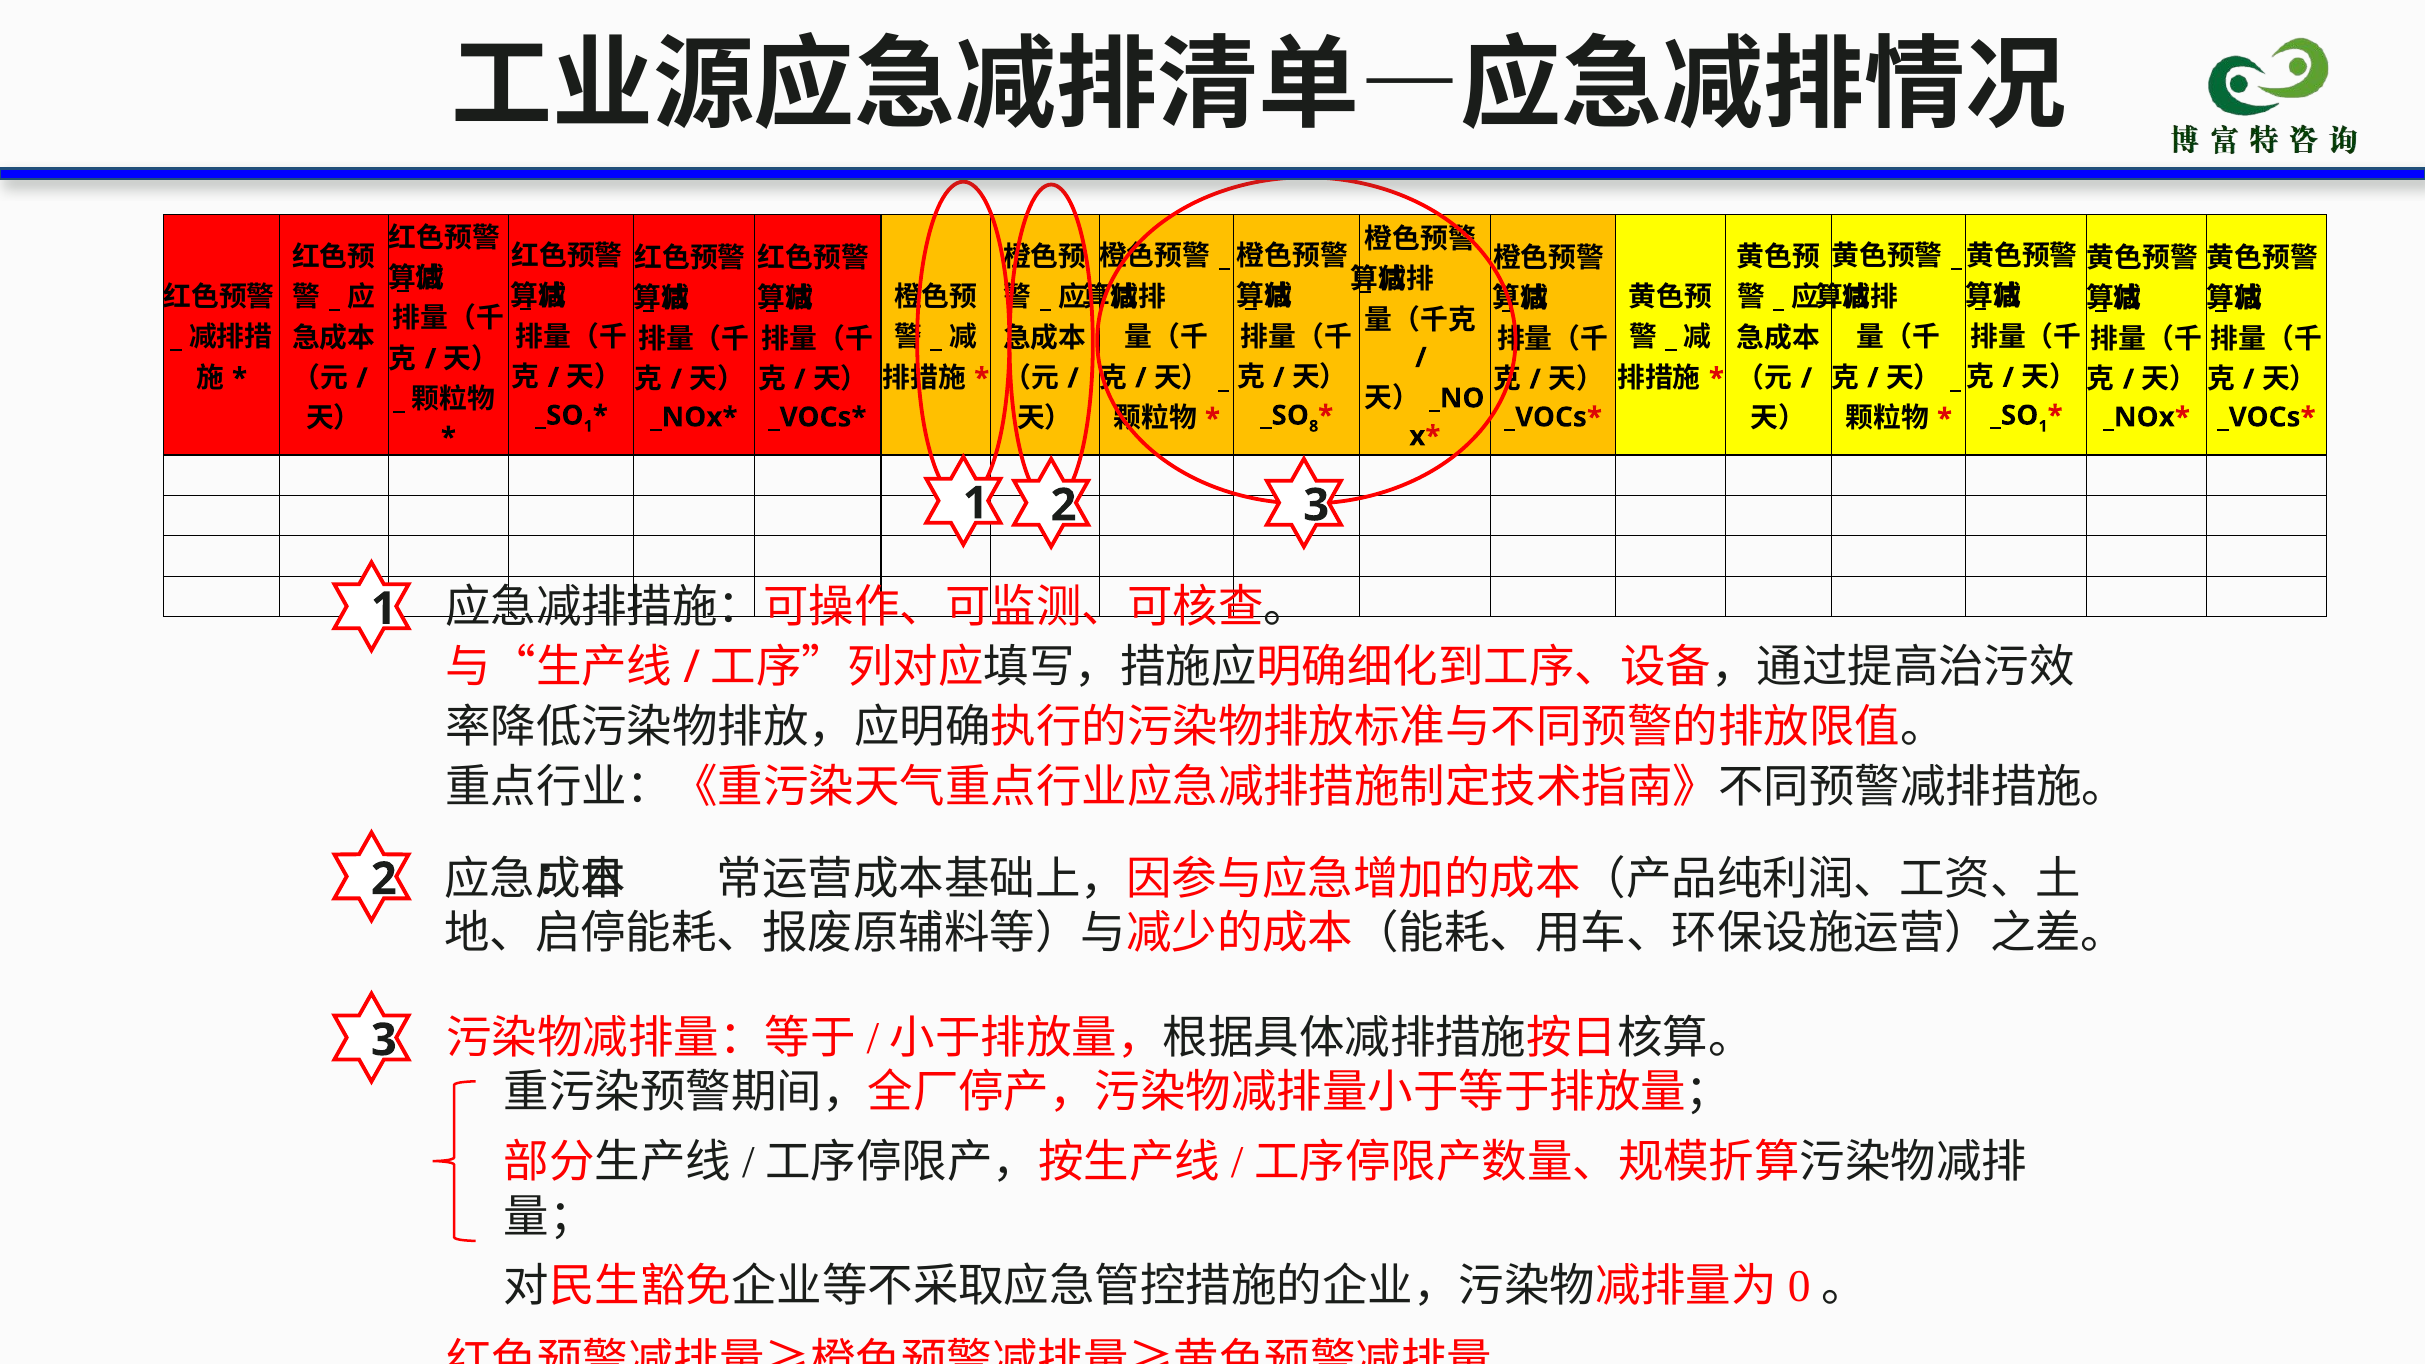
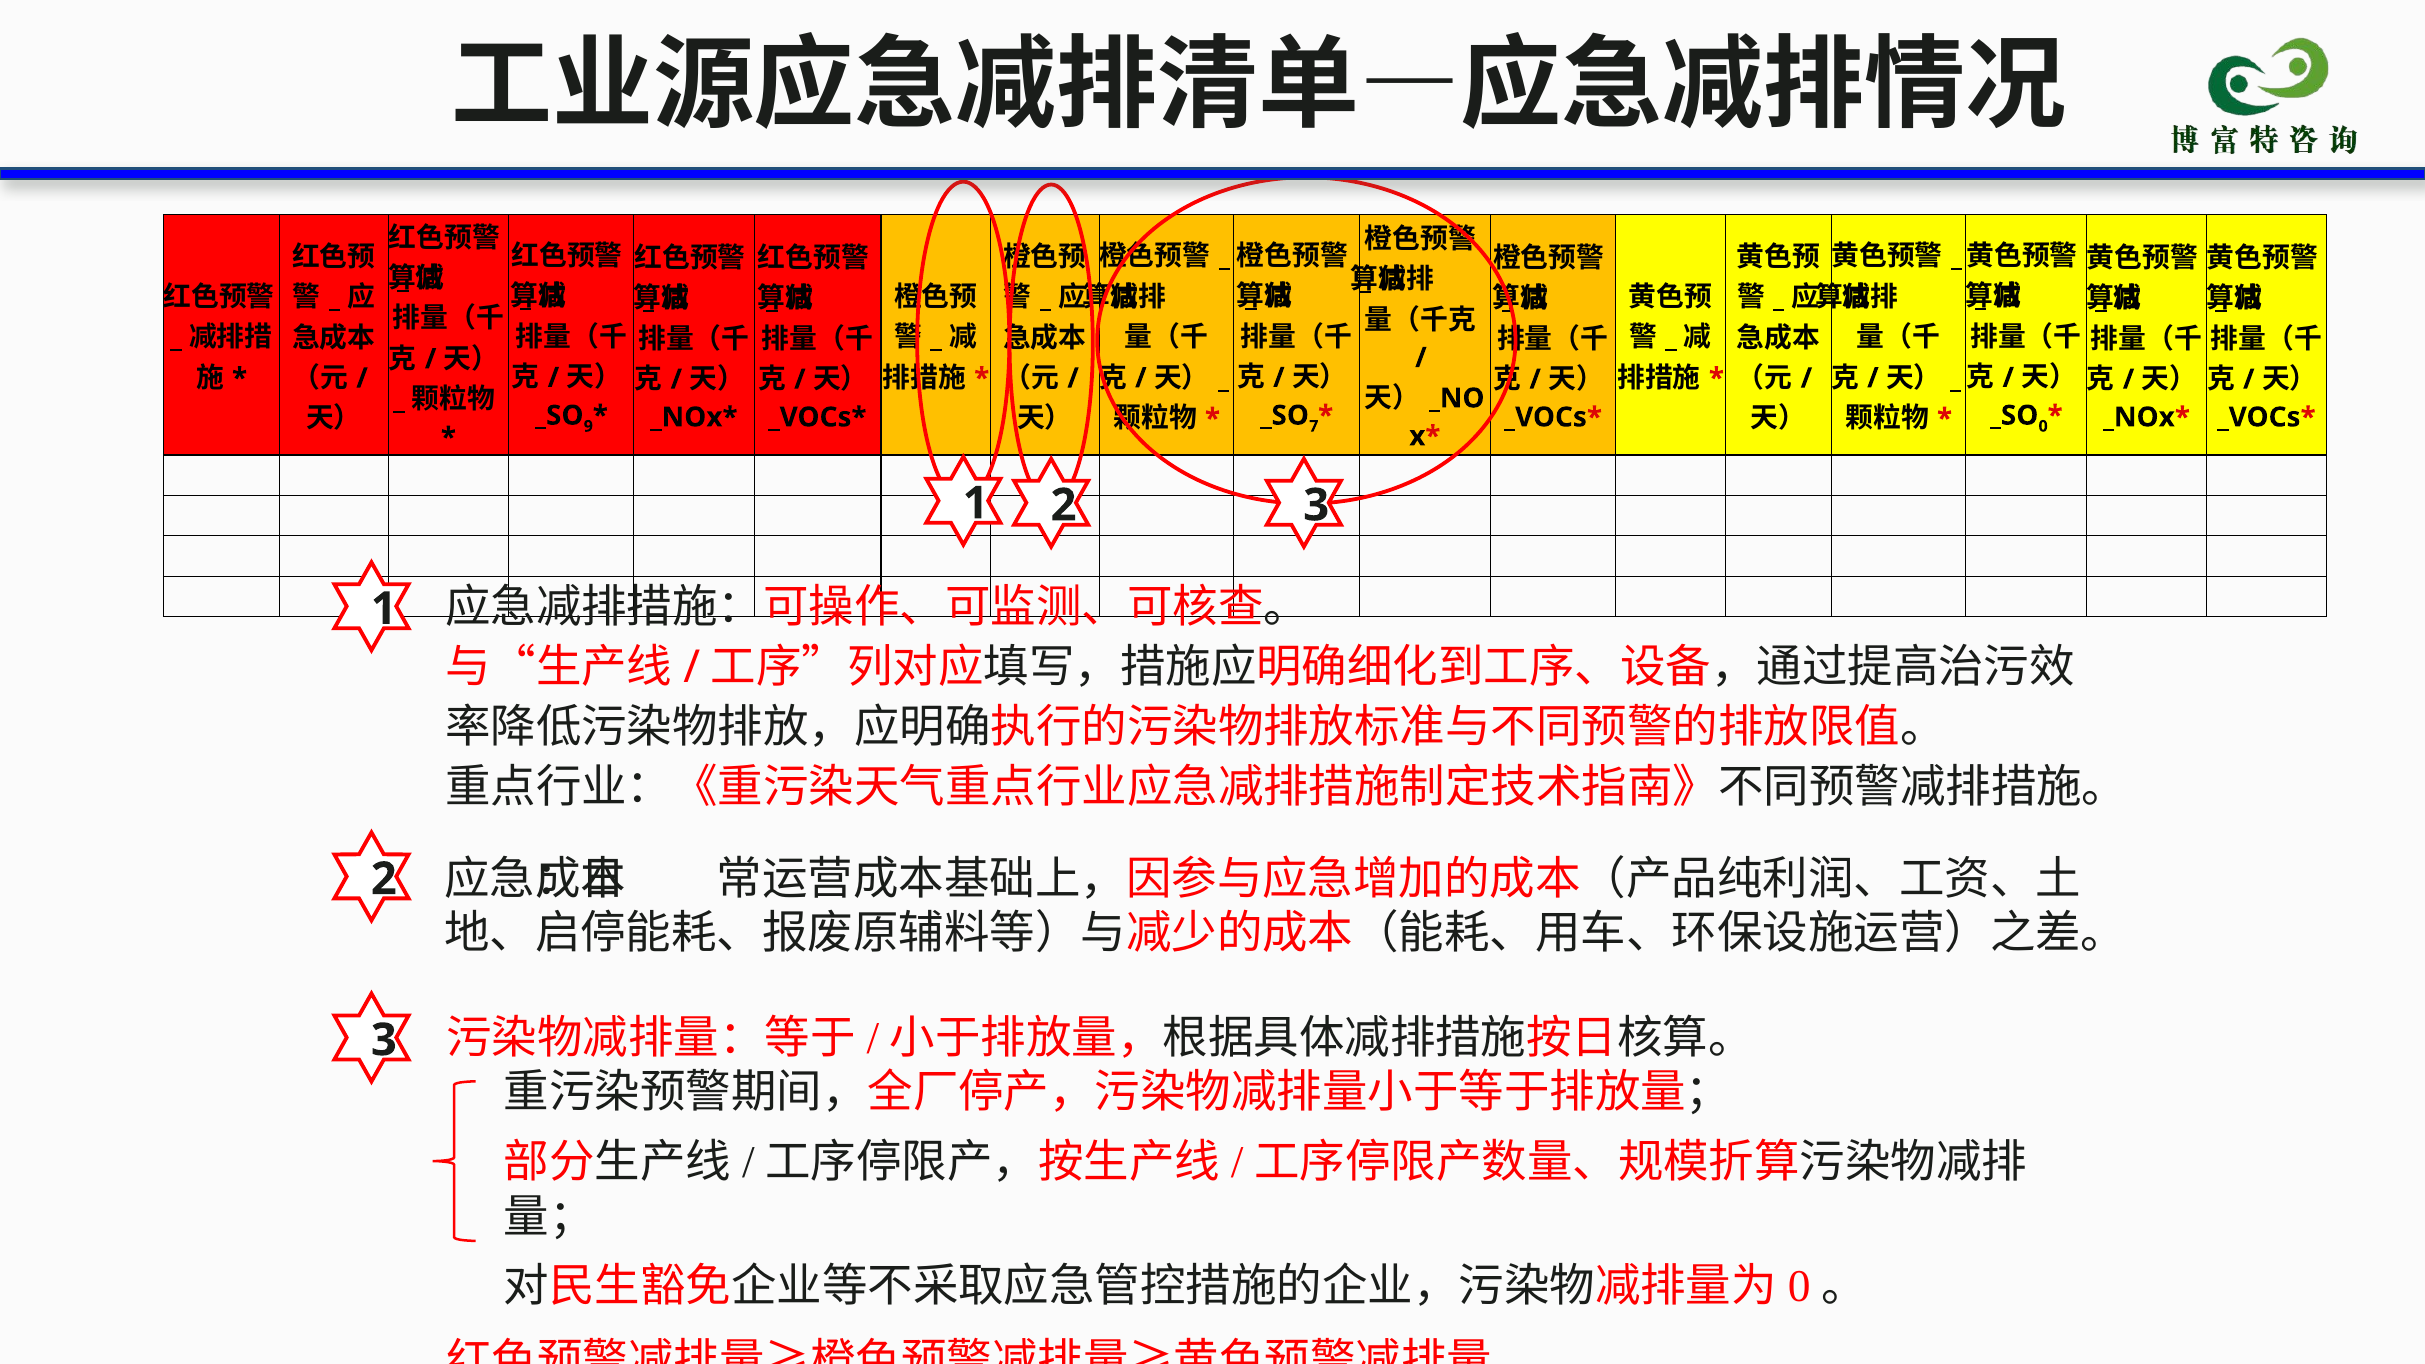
1: 1 -> 9 (588, 426)
8: 8 -> 7 (1314, 426)
1: 1 -> 0 (2043, 426)
